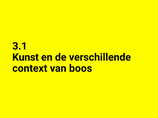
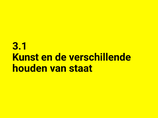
context: context -> houden (30, 69)
boos: boos -> staat (81, 69)
